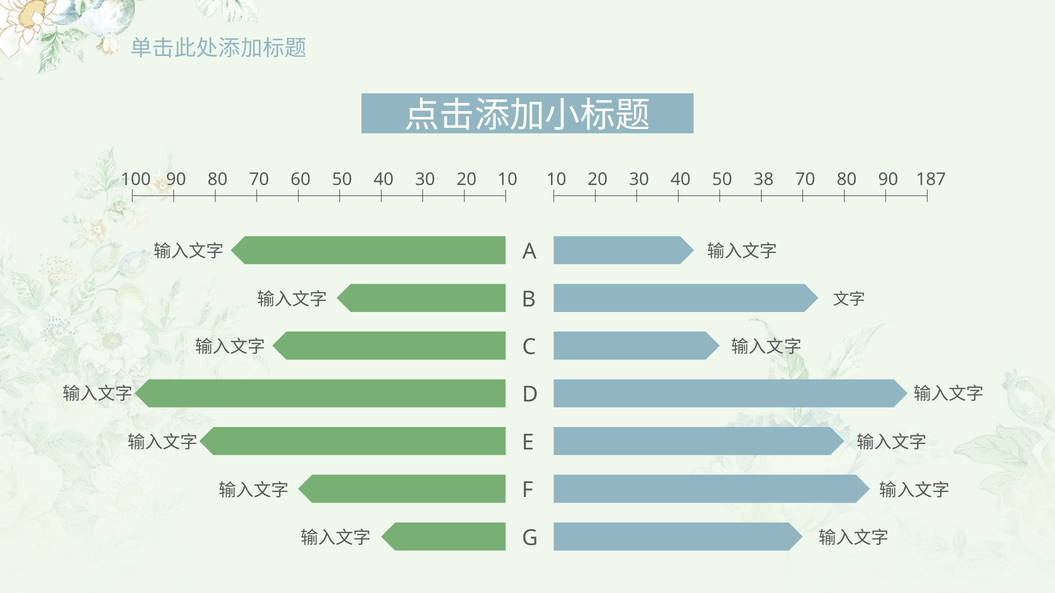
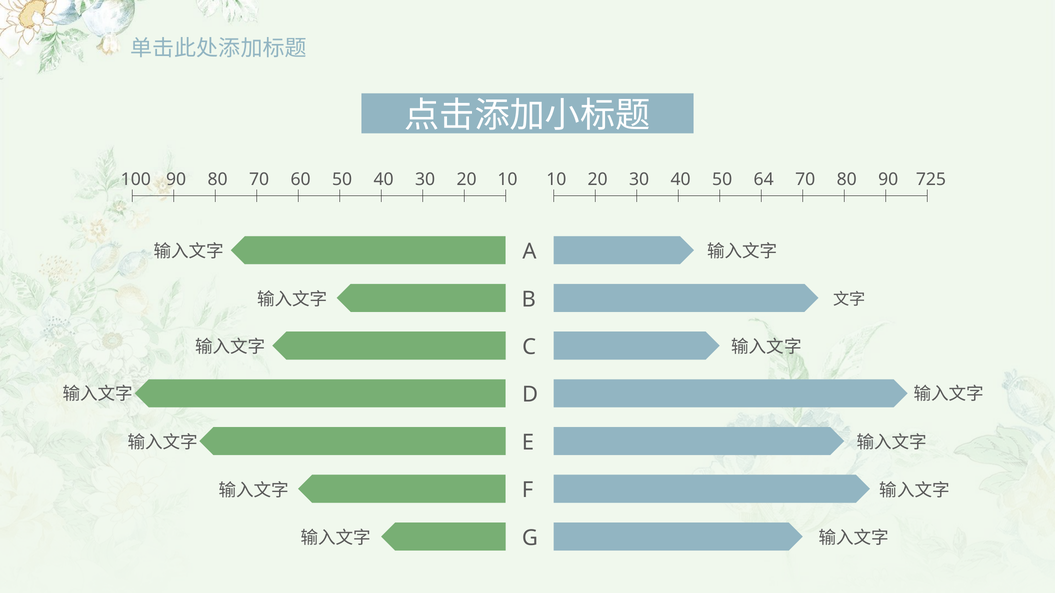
38: 38 -> 64 (764, 179)
187: 187 -> 725 (931, 179)
